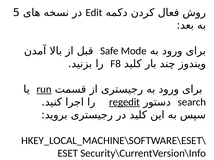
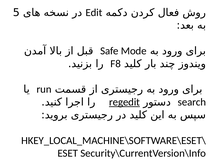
run underline: present -> none (44, 90)
